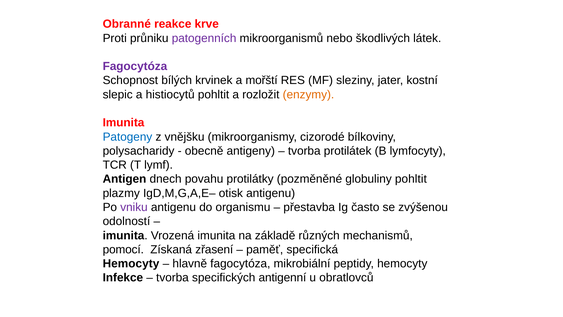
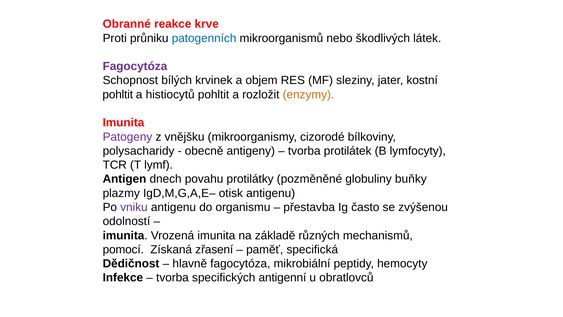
patogenních colour: purple -> blue (204, 38)
mořští: mořští -> objem (262, 80)
slepic: slepic -> pohltit (118, 94)
Patogeny colour: blue -> purple (127, 137)
globuliny pohltit: pohltit -> buňky (411, 179)
Hemocyty: Hemocyty -> Dědičnost (131, 263)
